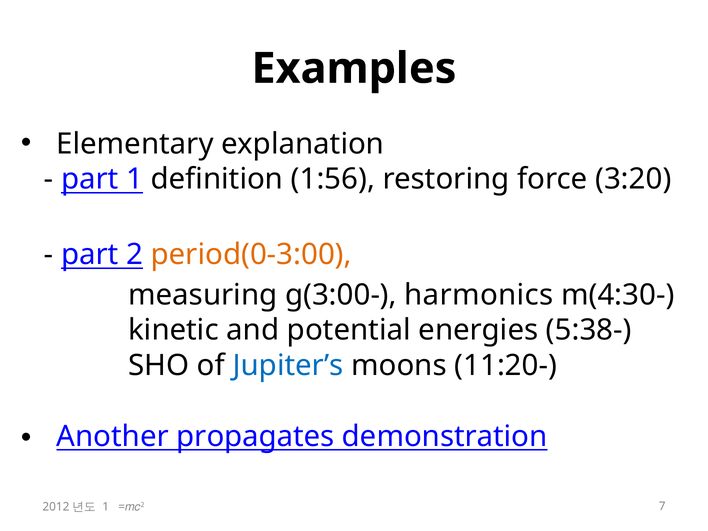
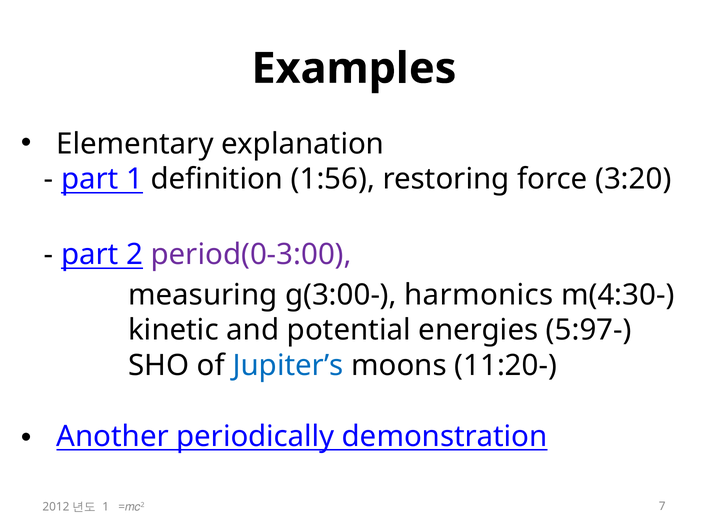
period(0-3:00 colour: orange -> purple (251, 255)
5:38-: 5:38- -> 5:97- (589, 330)
propagates: propagates -> periodically (255, 436)
